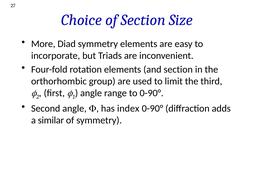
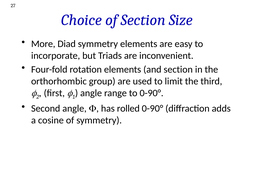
index: index -> rolled (128, 109)
similar: similar -> cosine (51, 121)
